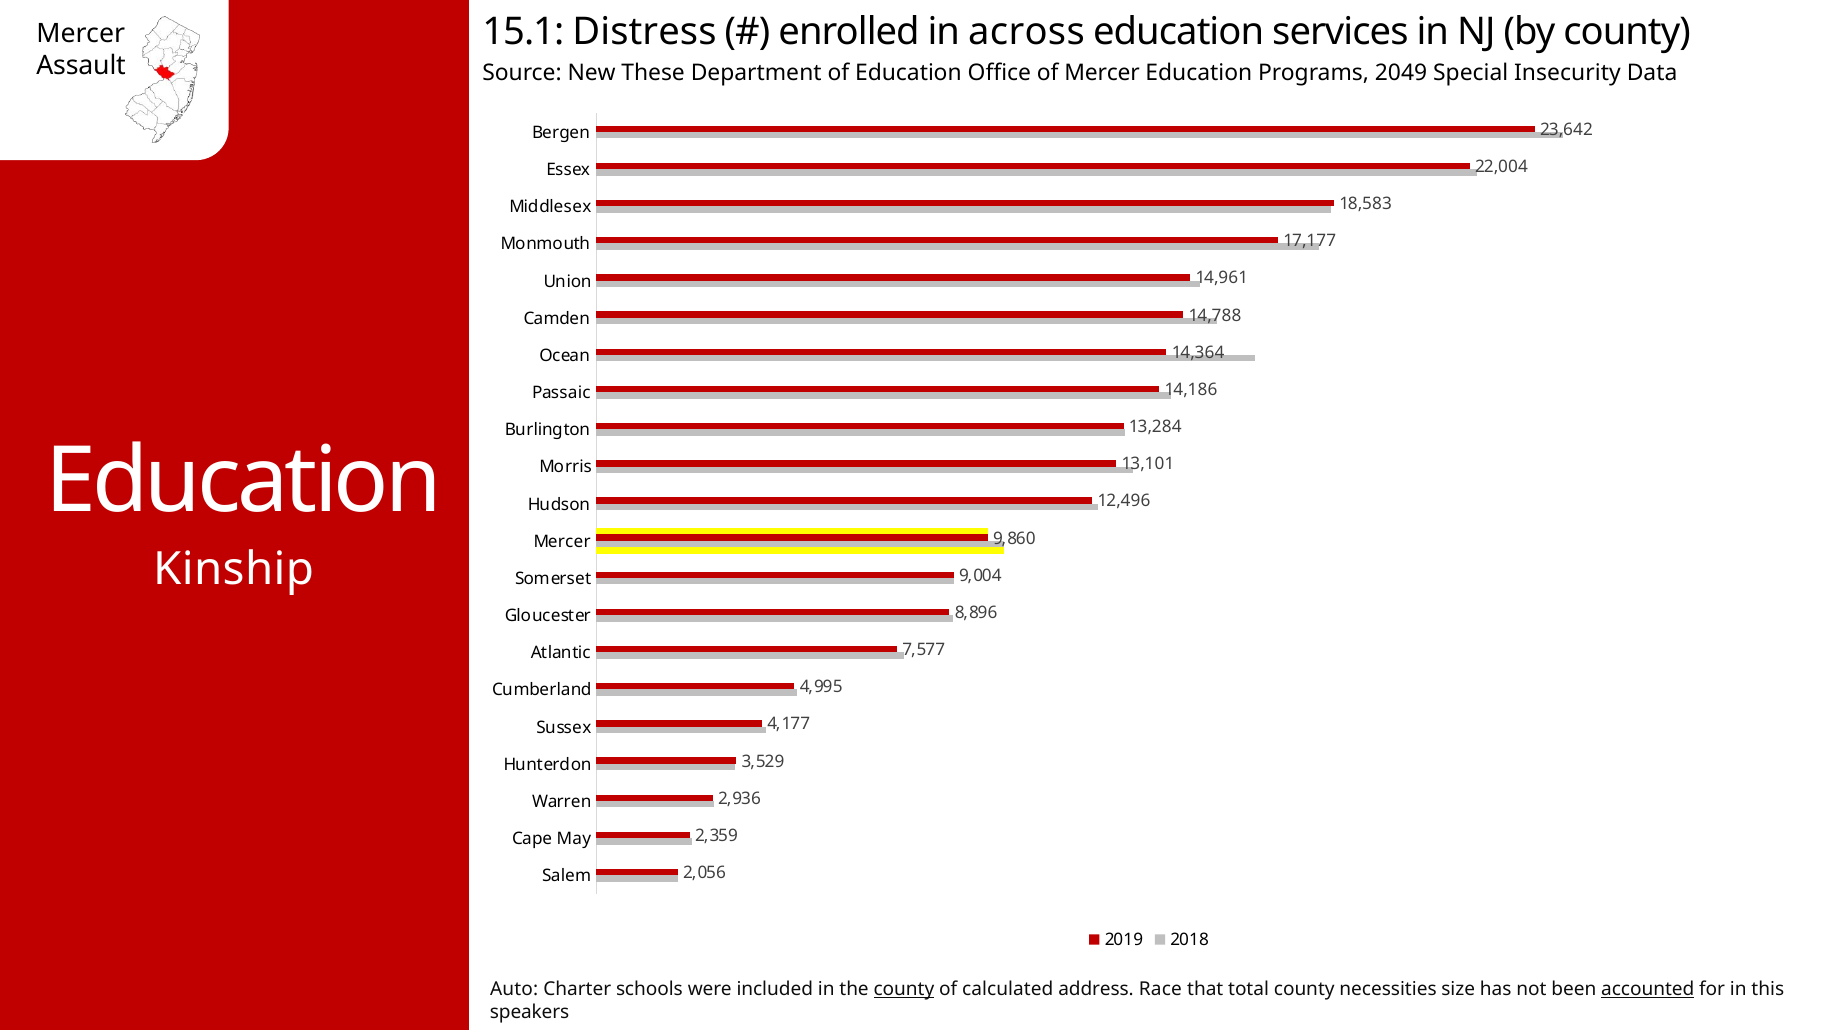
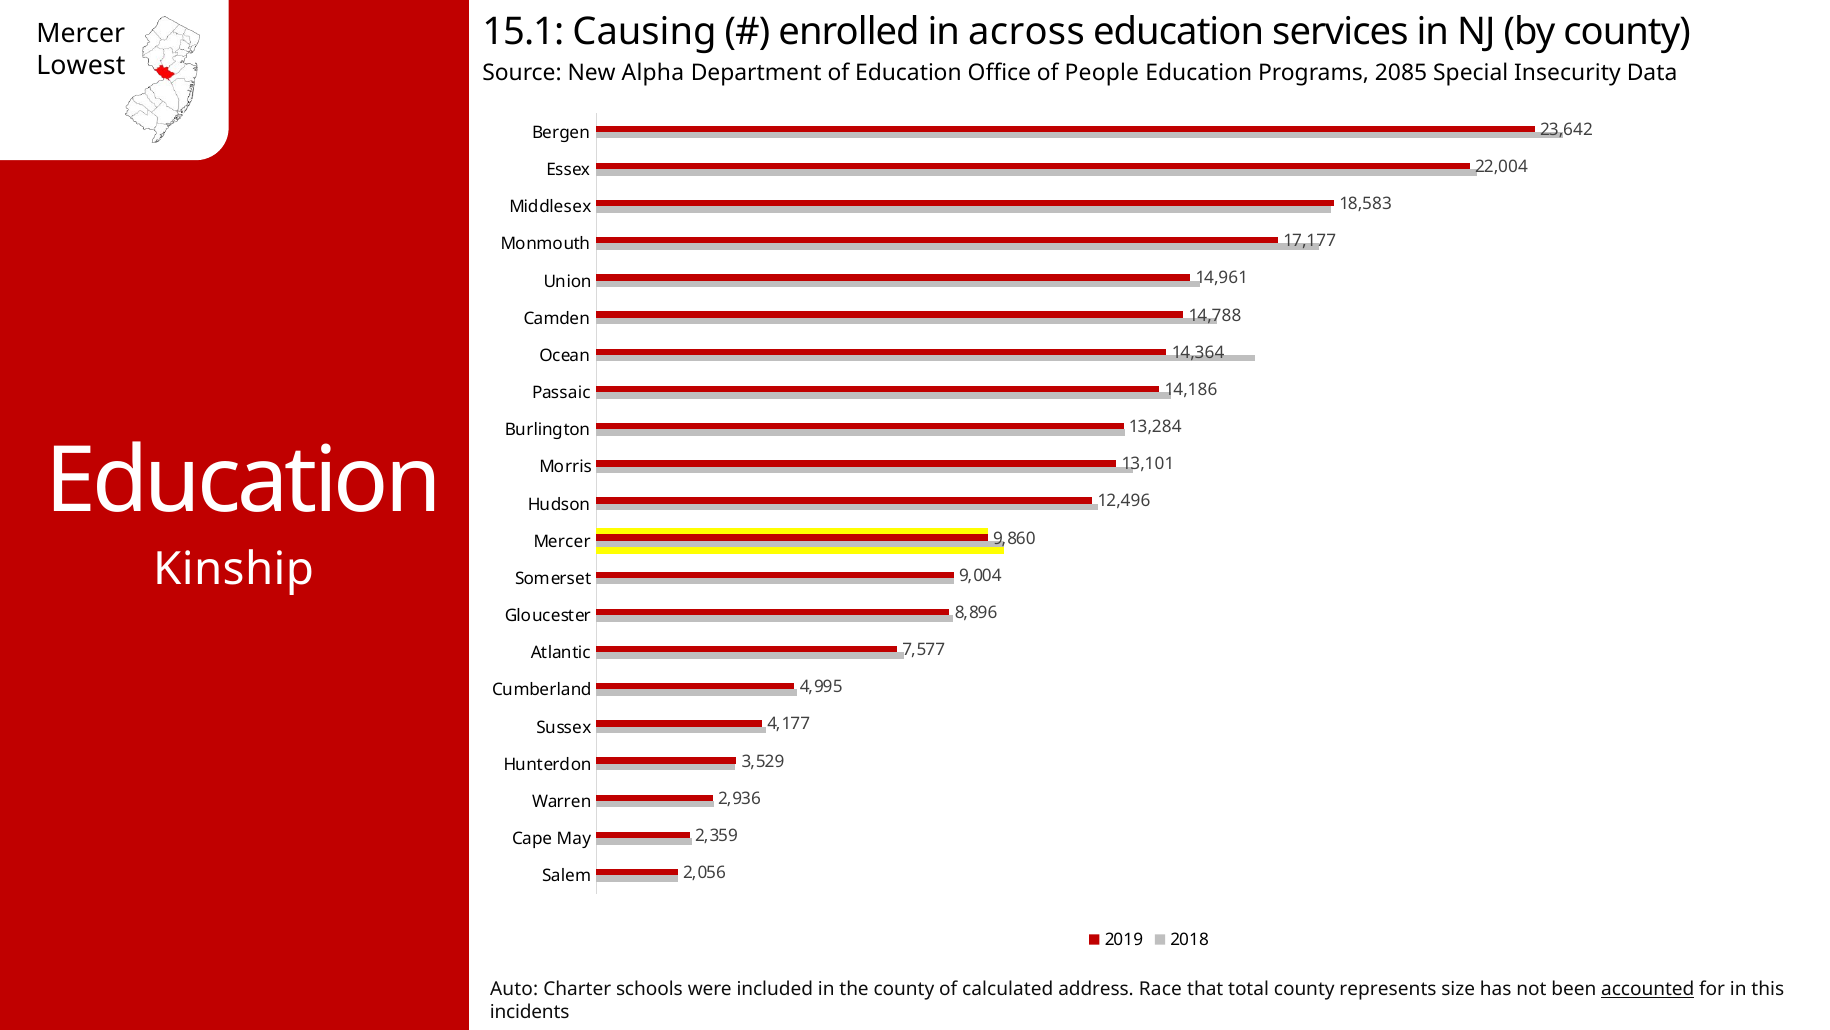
Distress: Distress -> Causing (645, 32)
Assault: Assault -> Lowest (81, 66)
These: These -> Alpha (653, 73)
of Mercer: Mercer -> People (1102, 73)
2049: 2049 -> 2085 (1401, 73)
county underline: present -> none (904, 989)
necessities: necessities -> represents (1388, 989)
speakers: speakers -> incidents (530, 1012)
